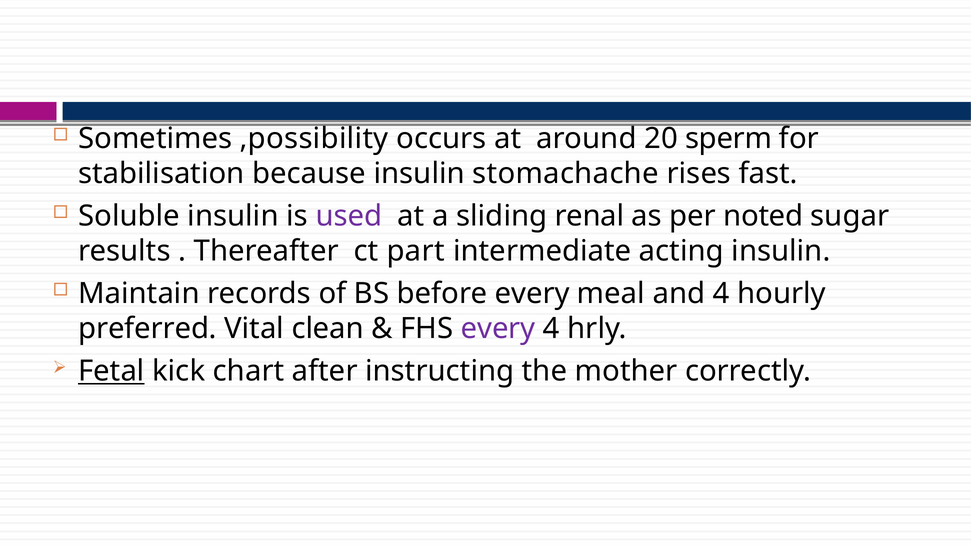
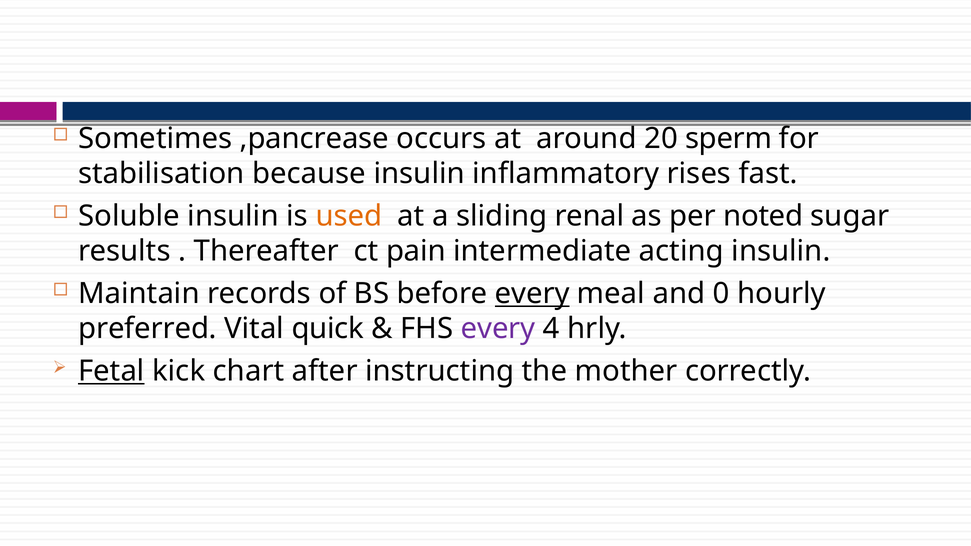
,possibility: ,possibility -> ,pancrease (314, 139)
stomachache: stomachache -> inflammatory (566, 174)
used colour: purple -> orange (349, 216)
part: part -> pain (416, 251)
every underline: none -> present (532, 294)
and 4: 4 -> 0 (721, 294)
clean: clean -> quick (328, 329)
